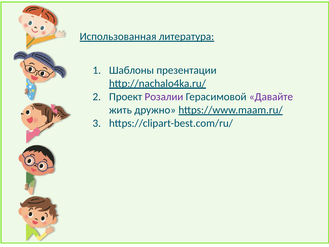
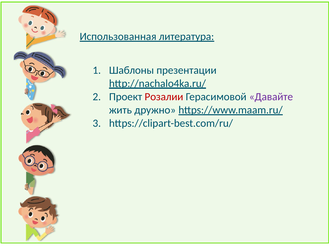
Розалии colour: purple -> red (164, 97)
